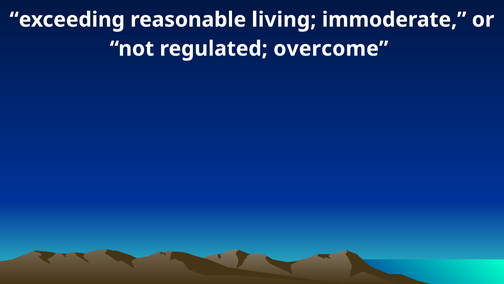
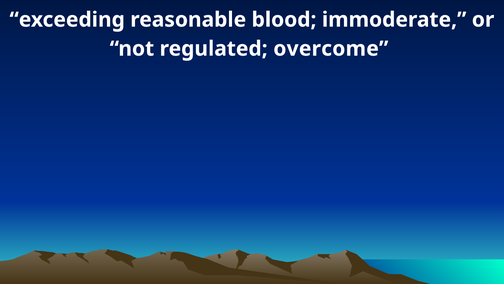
living: living -> blood (284, 20)
